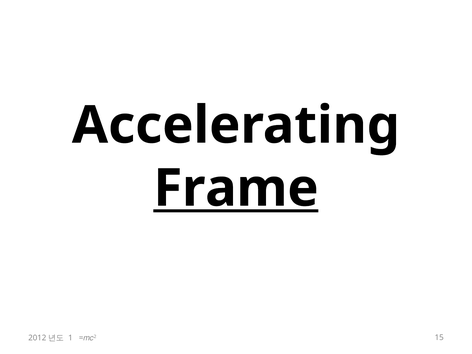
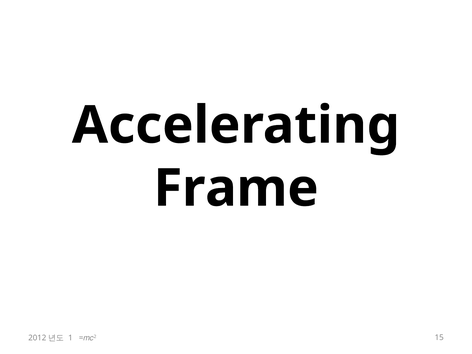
Frame underline: present -> none (236, 188)
